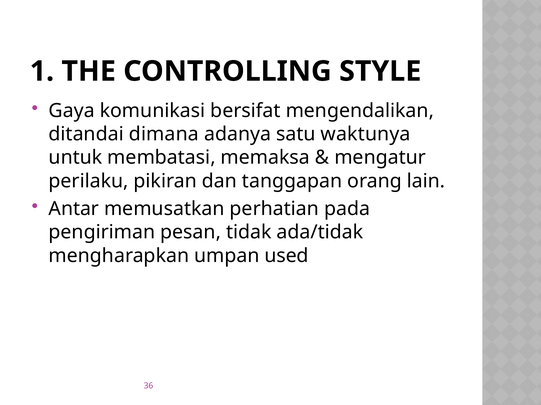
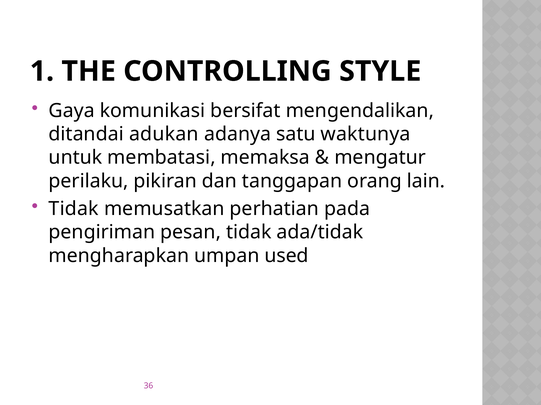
dimana: dimana -> adukan (164, 134)
Antar: Antar -> Tidak (74, 209)
